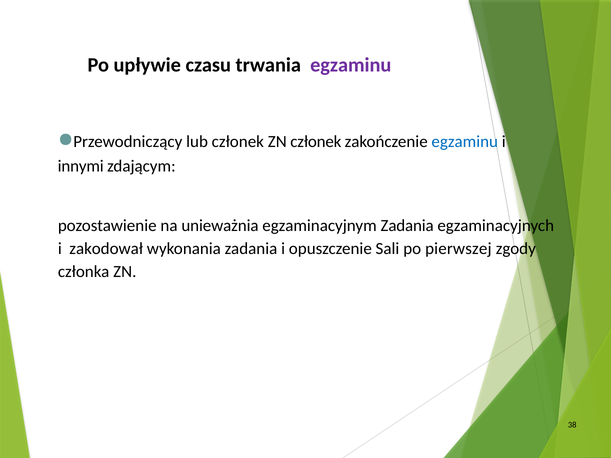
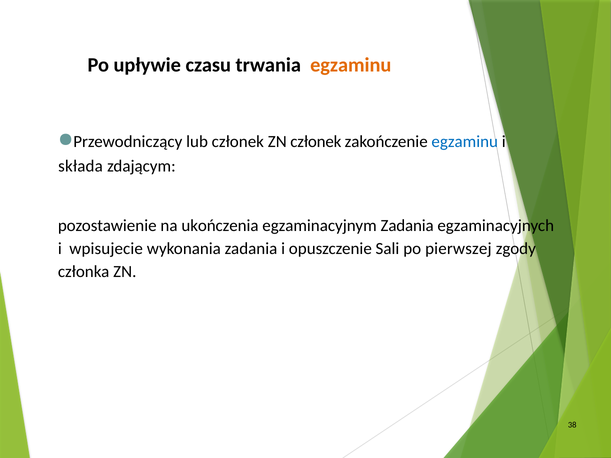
egzaminu colour: purple -> orange (351, 65)
innymi: innymi -> składa (80, 166)
unieważnia: unieważnia -> ukończenia (220, 226)
zakodował: zakodował -> wpisujecie (106, 249)
